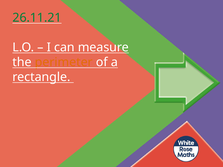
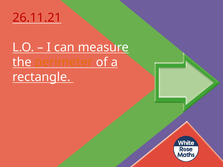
26.11.21 colour: green -> red (37, 18)
